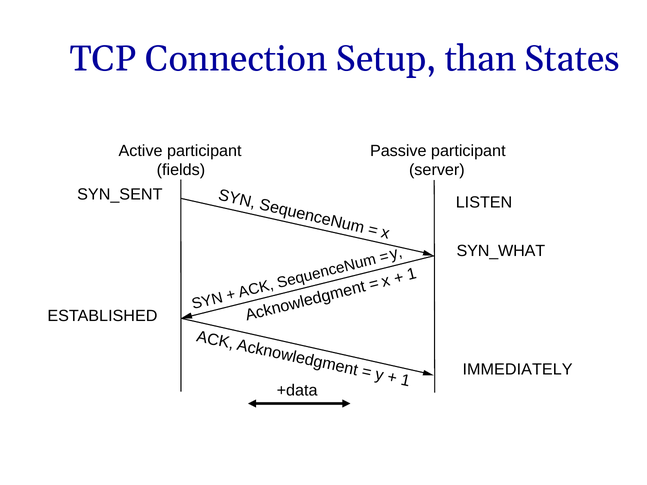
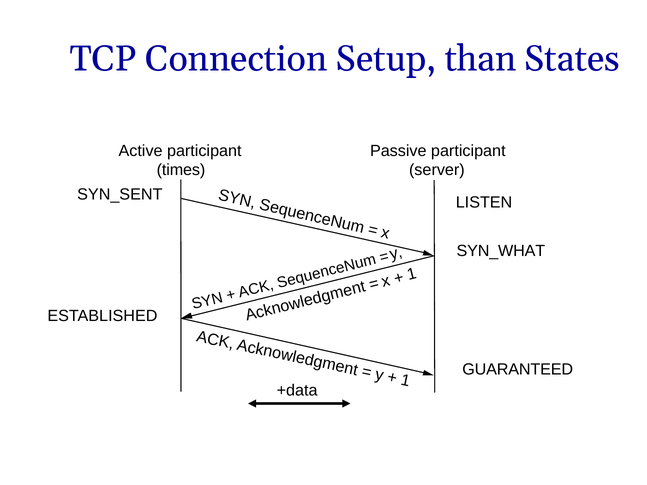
fields: fields -> times (181, 170)
IMMEDIATELY: IMMEDIATELY -> GUARANTEED (518, 370)
